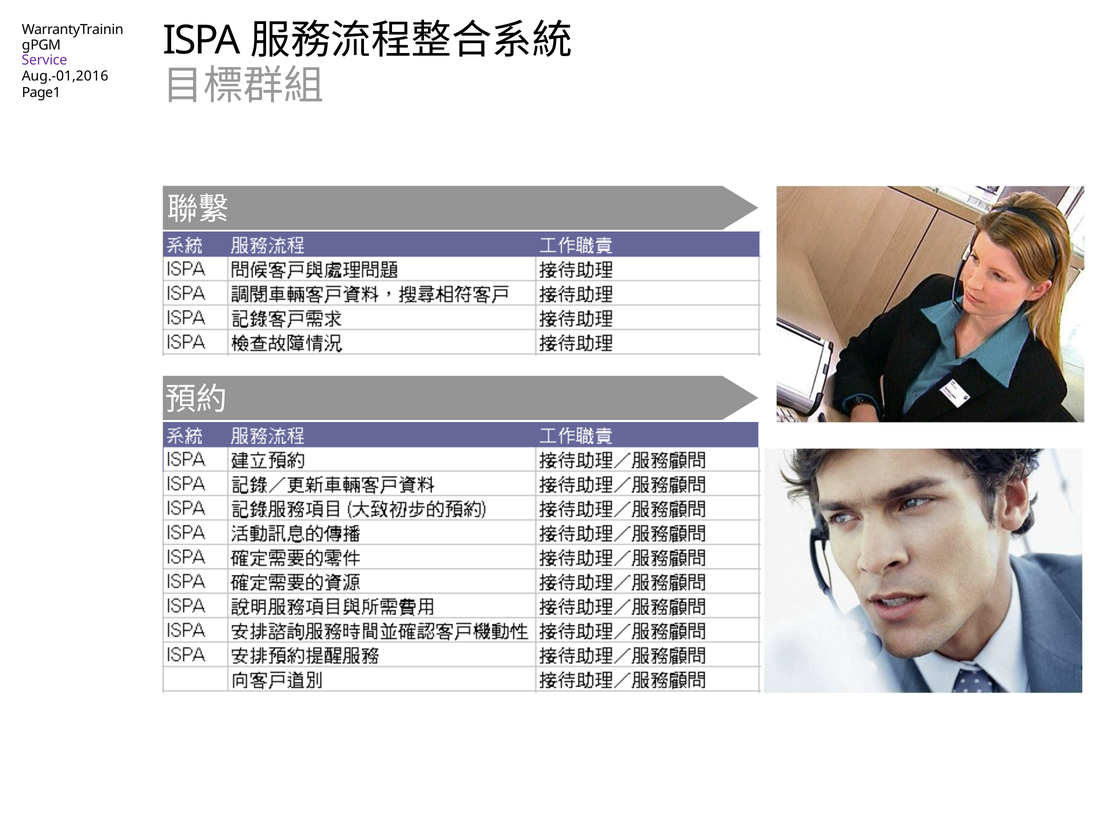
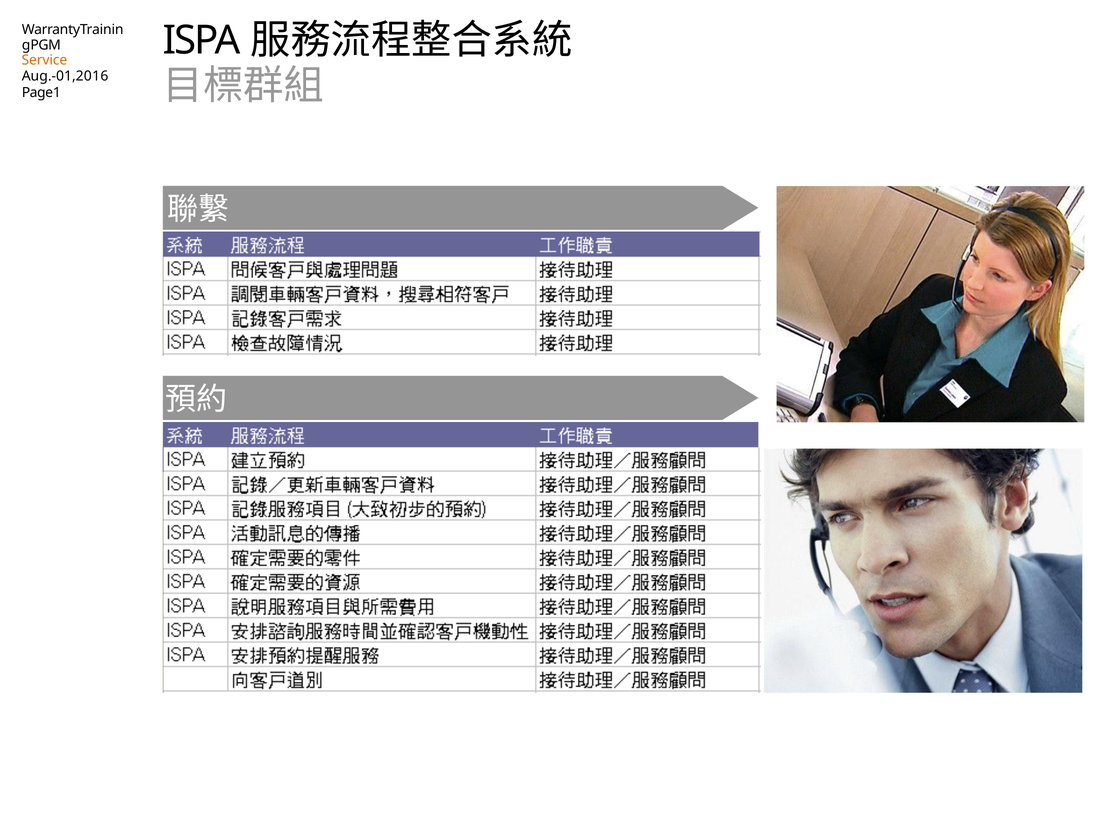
Service colour: purple -> orange (44, 60)
